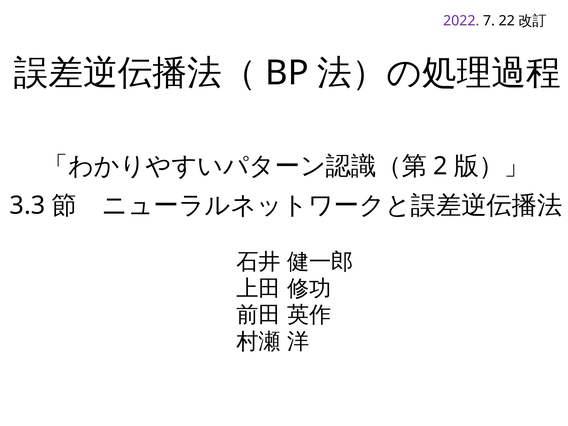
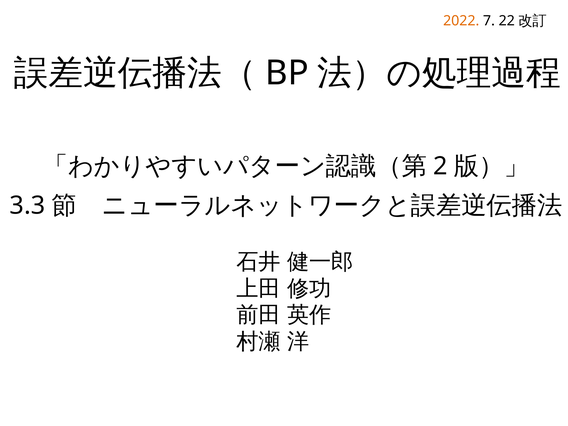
2022 colour: purple -> orange (461, 21)
